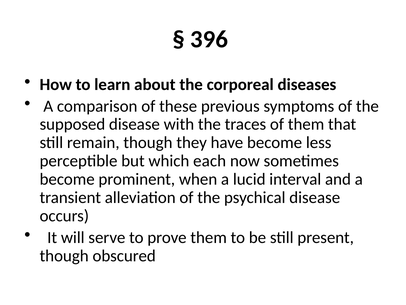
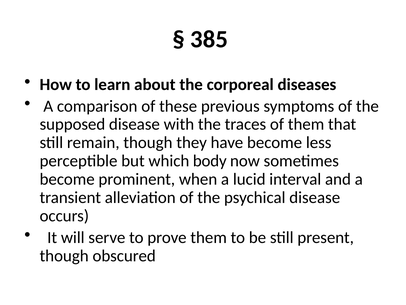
396: 396 -> 385 (209, 39)
each: each -> body (210, 161)
